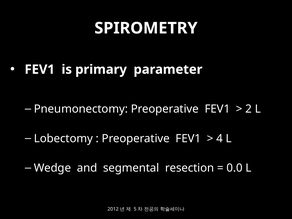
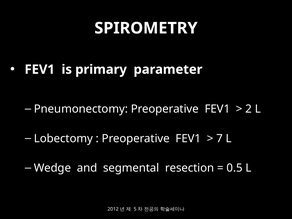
4: 4 -> 7 (220, 138)
0.0: 0.0 -> 0.5 (235, 168)
